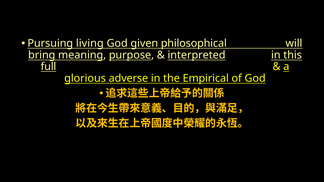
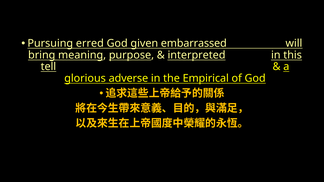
living: living -> erred (90, 43)
philosophical: philosophical -> embarrassed (194, 43)
full: full -> tell (48, 67)
